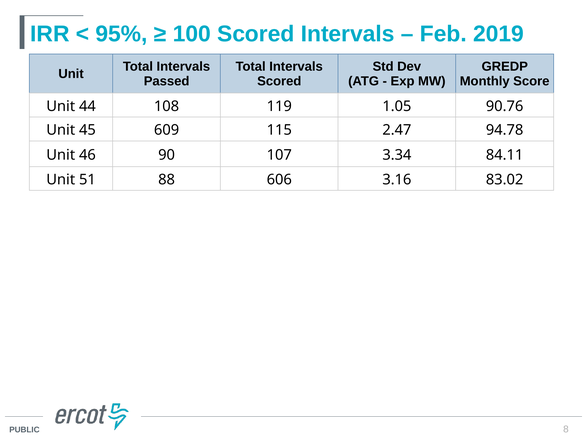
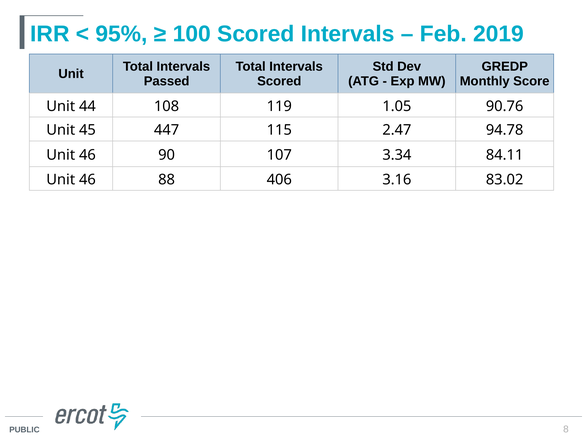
609: 609 -> 447 (167, 130)
51: 51 -> 46 (87, 180)
606: 606 -> 406 (279, 180)
